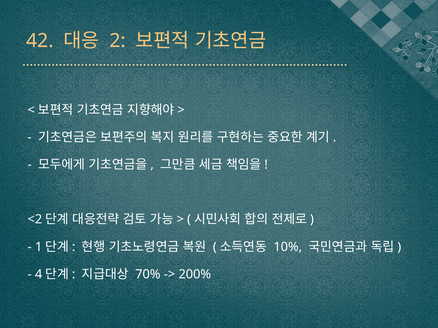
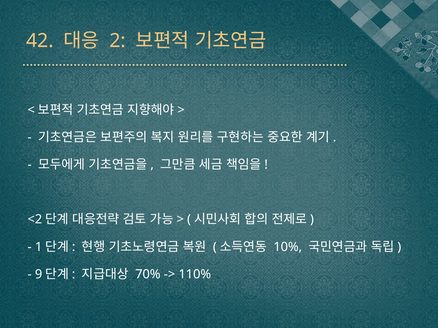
4: 4 -> 9 (39, 275)
200%: 200% -> 110% (195, 275)
